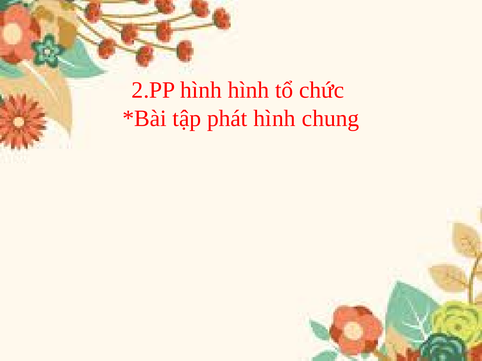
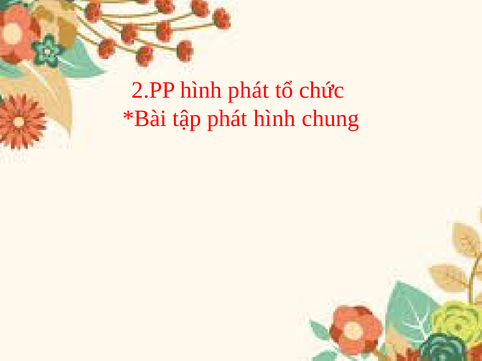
hình hình: hình -> phát (248, 90)
